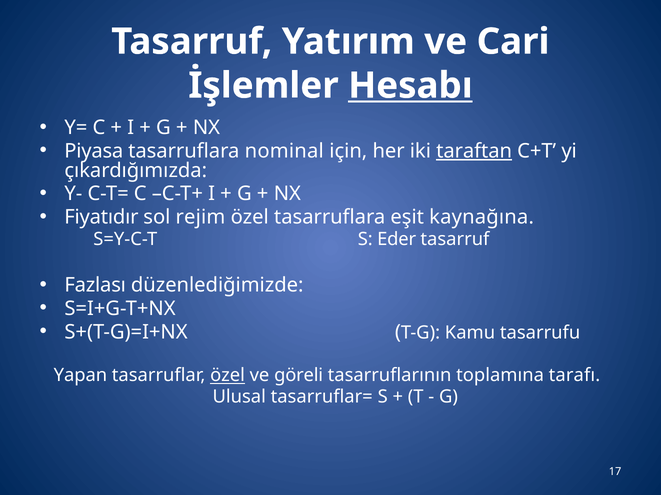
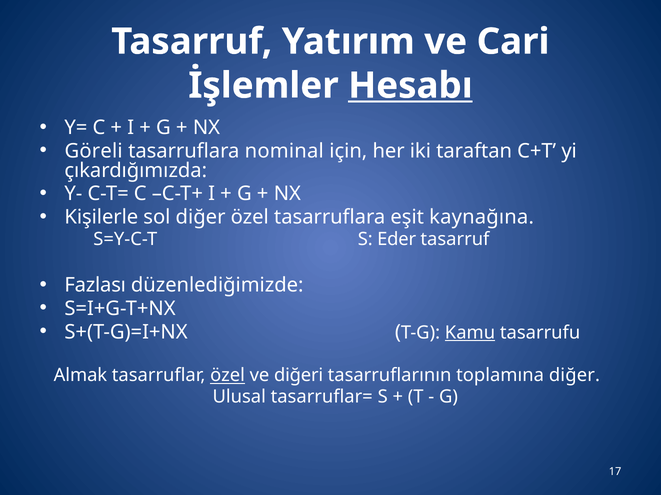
Piyasa: Piyasa -> Göreli (94, 151)
taraftan underline: present -> none (474, 151)
Fiyatıdır: Fiyatıdır -> Kişilerle (101, 217)
sol rejim: rejim -> diğer (201, 217)
Kamu underline: none -> present (470, 333)
Yapan: Yapan -> Almak (80, 376)
göreli: göreli -> diğeri (299, 376)
toplamına tarafı: tarafı -> diğer (574, 376)
